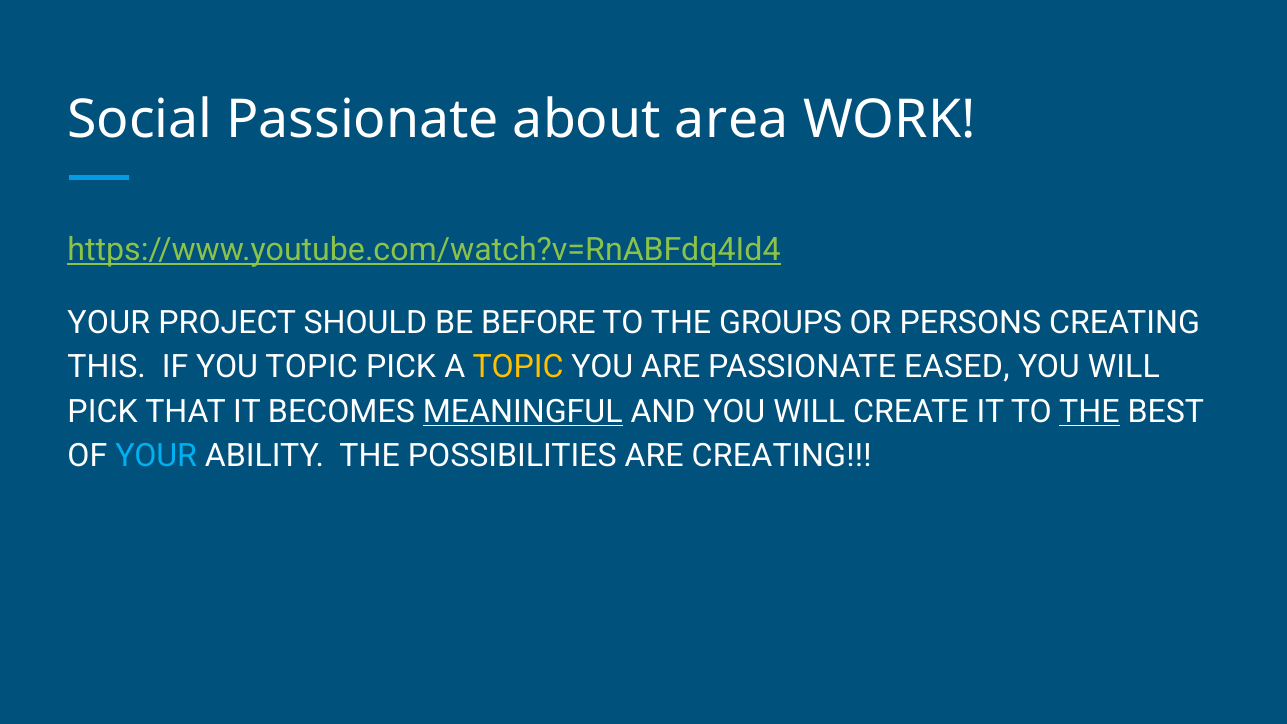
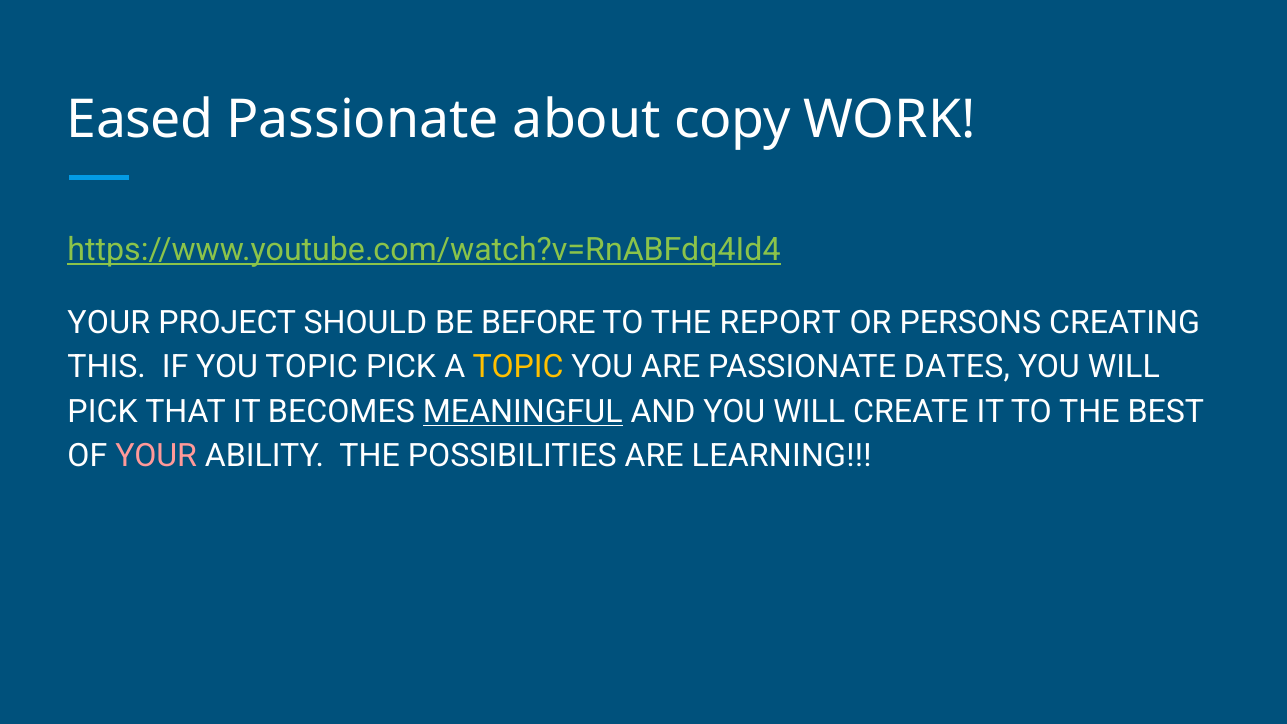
Social: Social -> Eased (140, 120)
area: area -> copy (733, 120)
GROUPS: GROUPS -> REPORT (780, 323)
EASED: EASED -> DATES (957, 367)
THE underline: present -> none (1089, 412)
YOUR colour: light blue -> pink (156, 456)
ARE CREATING: CREATING -> LEARNING (782, 456)
